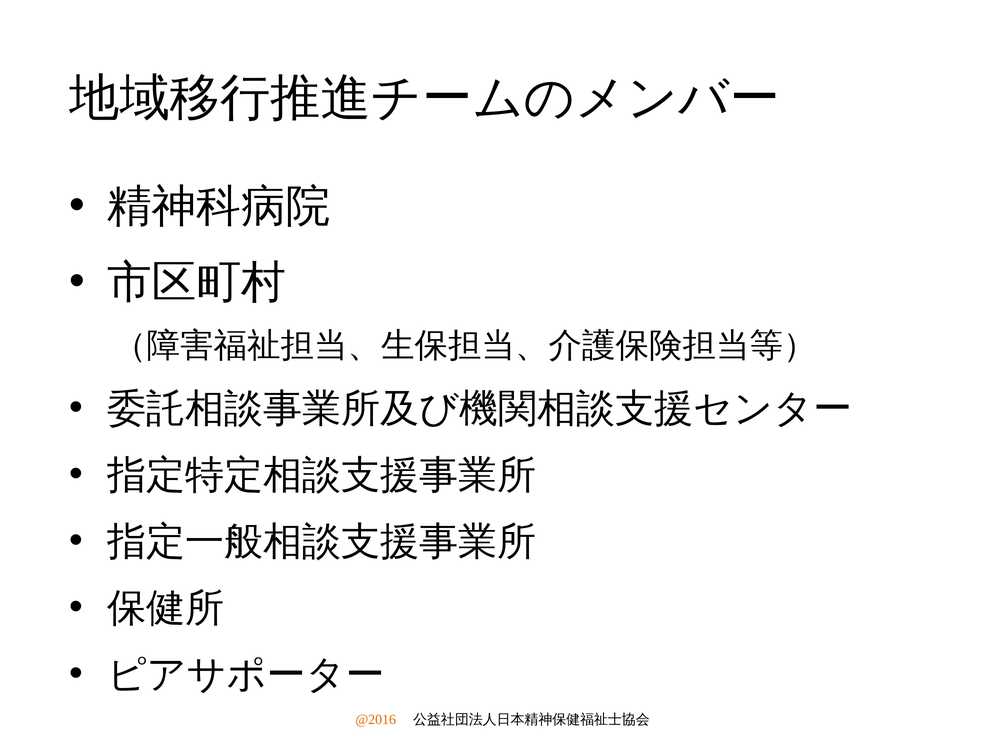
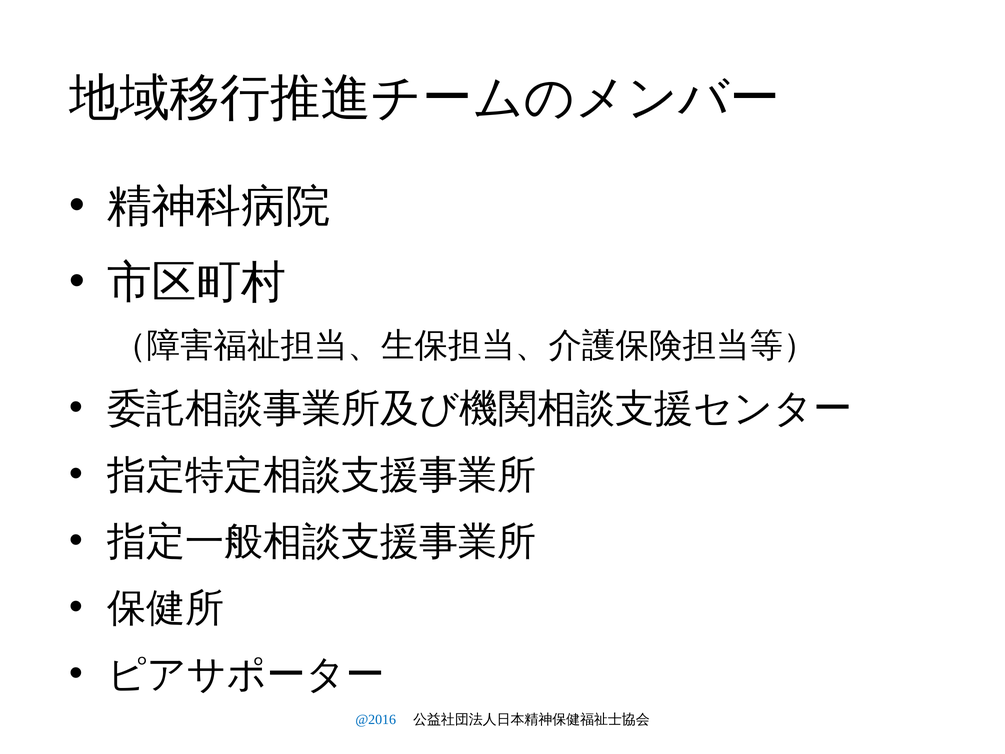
@2016 colour: orange -> blue (376, 720)
